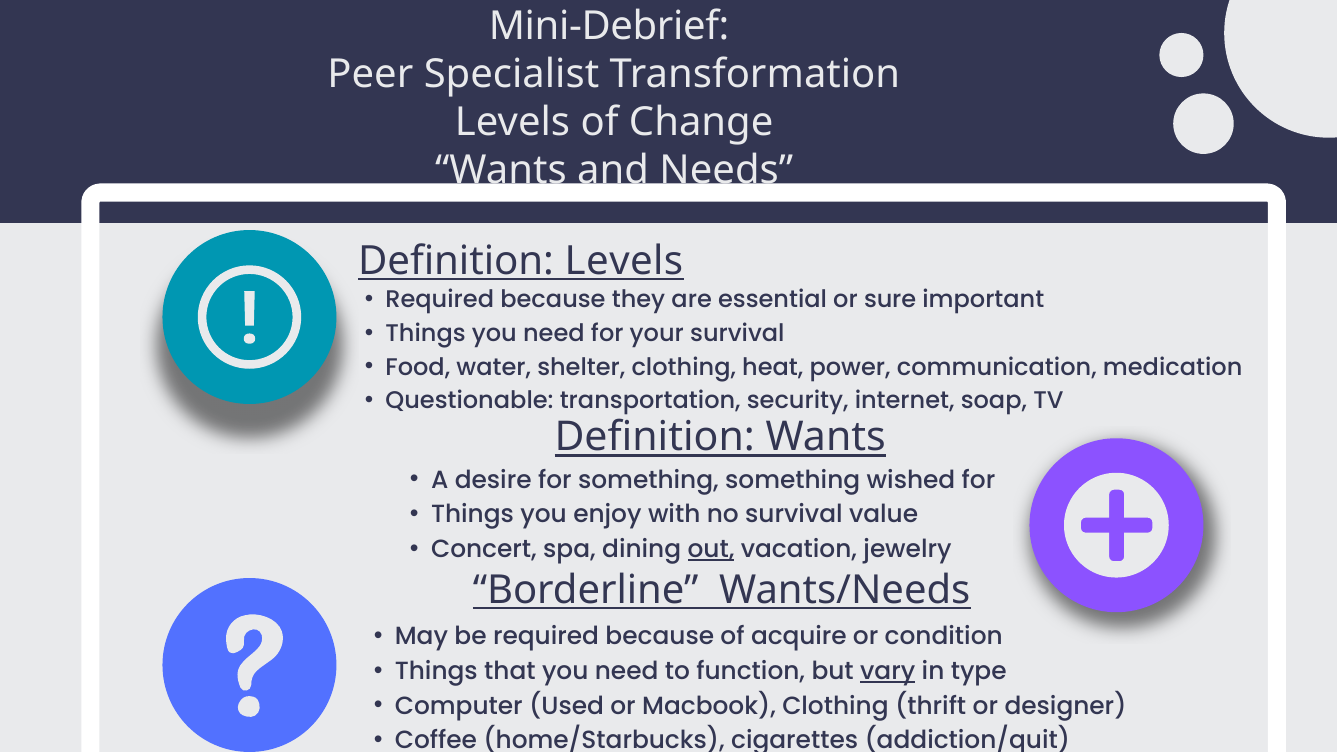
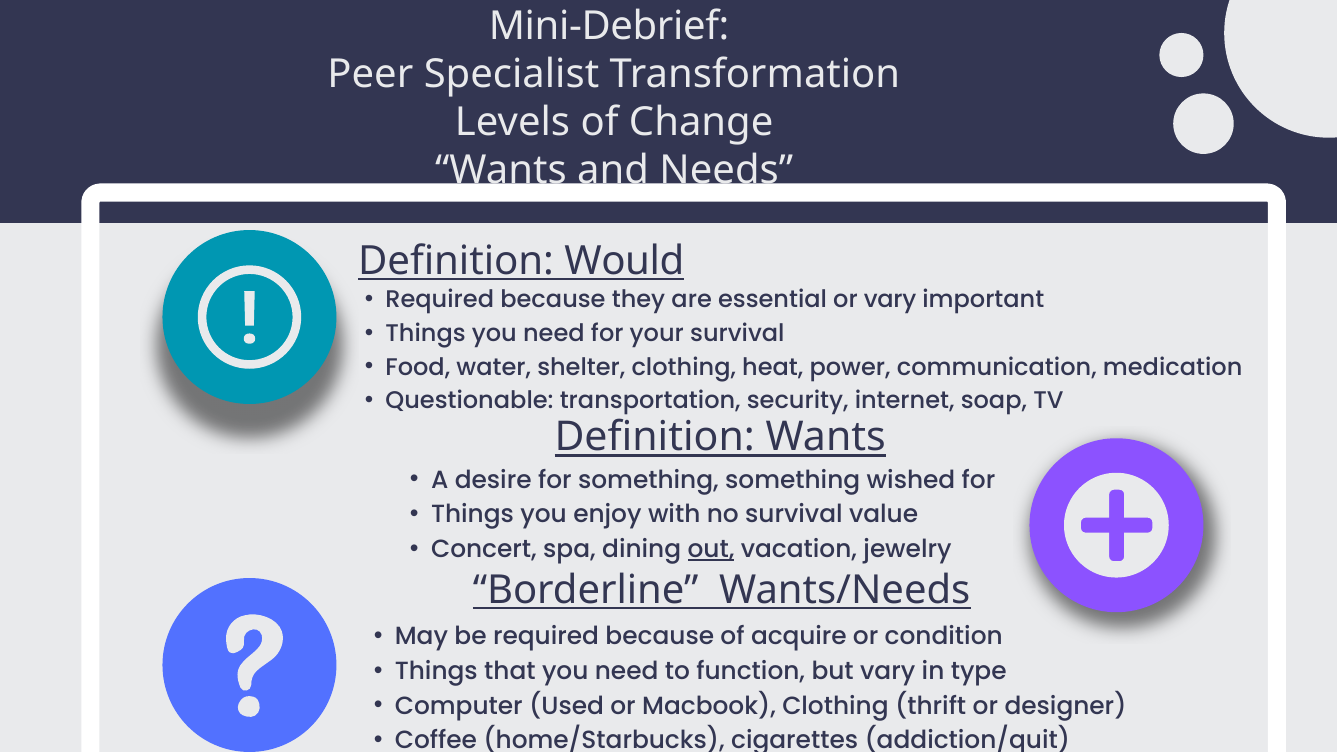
Definition Levels: Levels -> Would (624, 261)
or sure: sure -> vary (890, 300)
vary underline: present -> none (888, 671)
